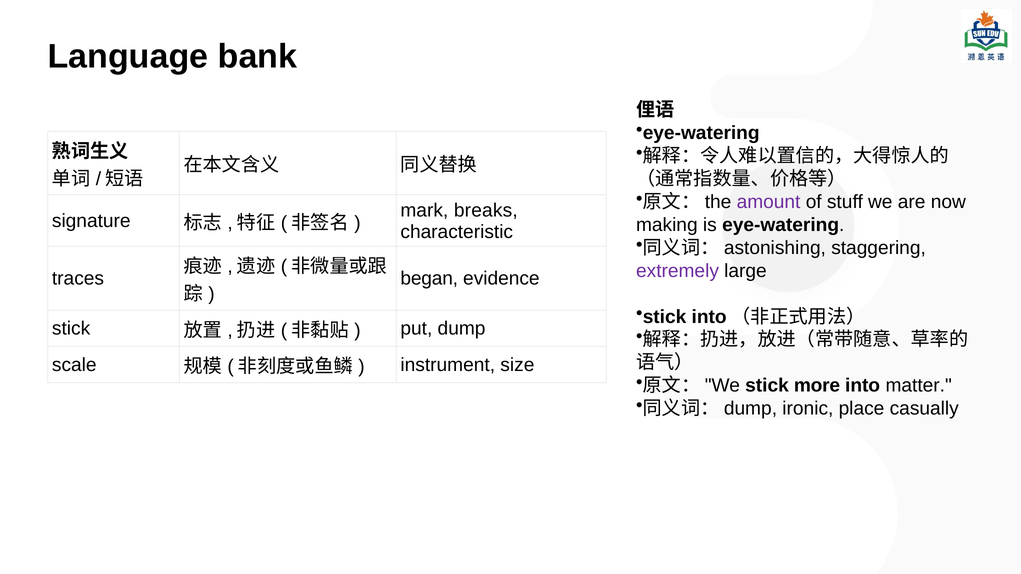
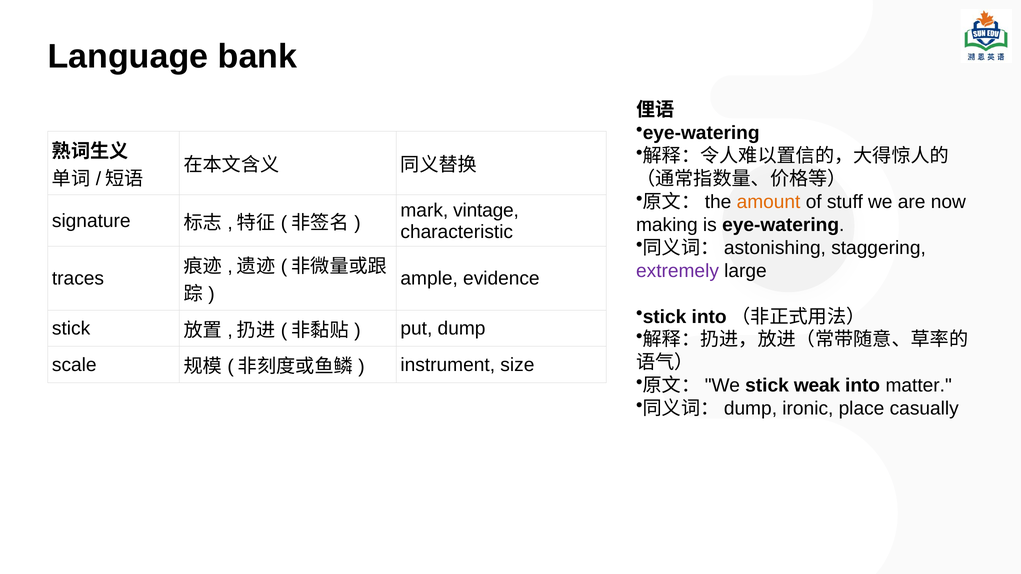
amount colour: purple -> orange (769, 202)
breaks: breaks -> vintage (486, 210)
began: began -> ample (429, 279)
more: more -> weak (817, 386)
